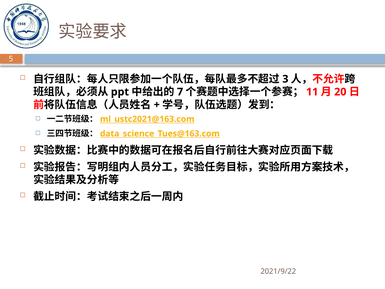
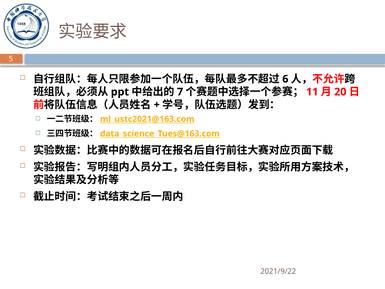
3: 3 -> 6 (285, 79)
